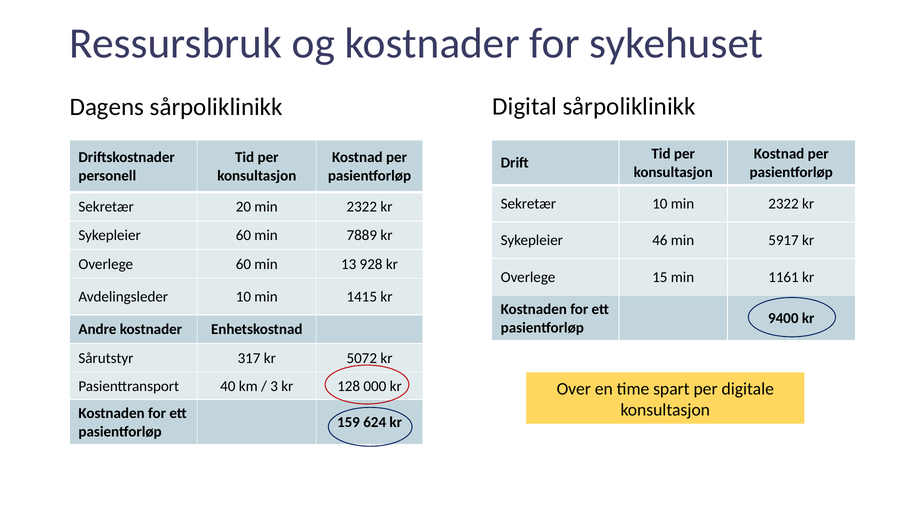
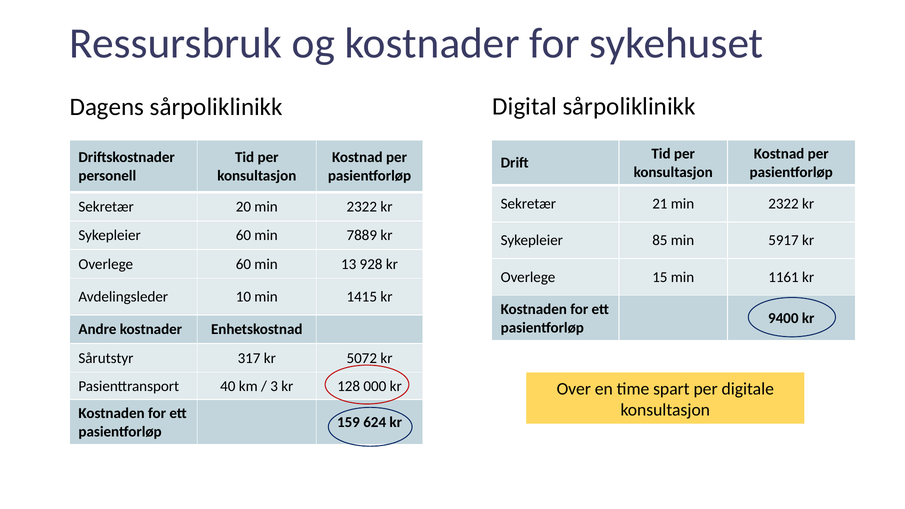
Sekretær 10: 10 -> 21 (660, 204)
46: 46 -> 85 (660, 240)
